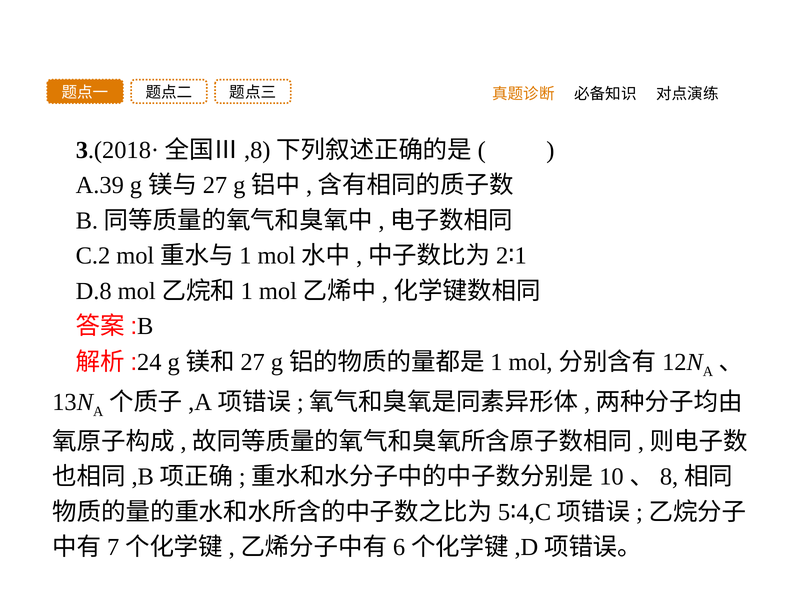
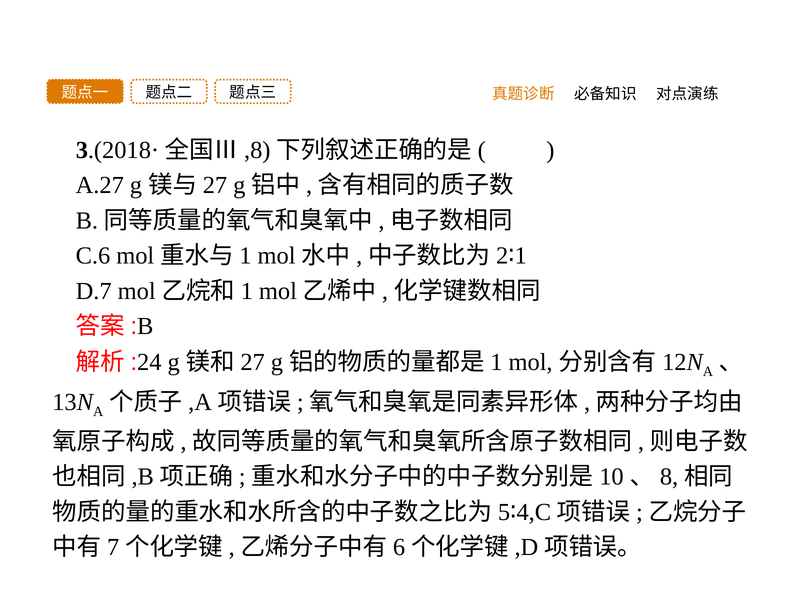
A.39: A.39 -> A.27 (100, 185)
C.2: C.2 -> C.6 (93, 256)
D.8: D.8 -> D.7 (94, 291)
